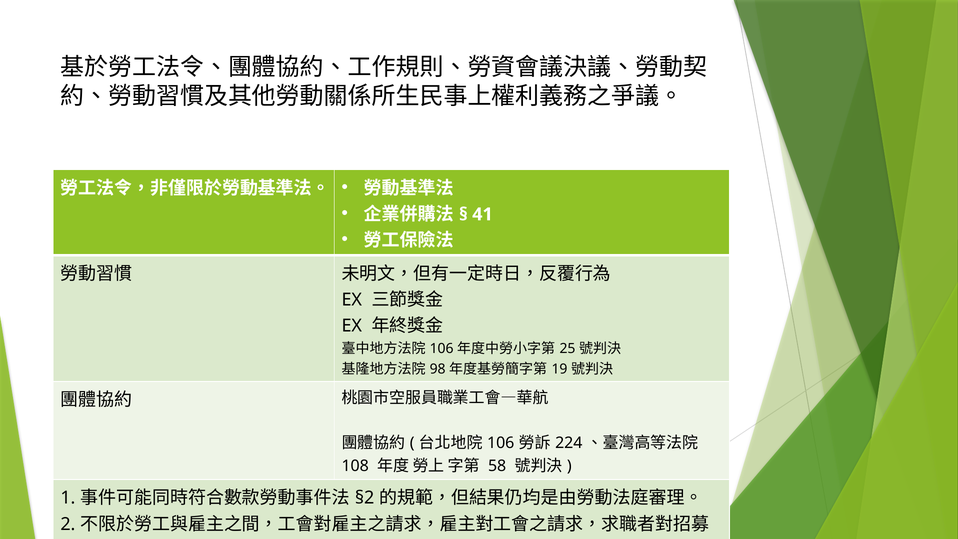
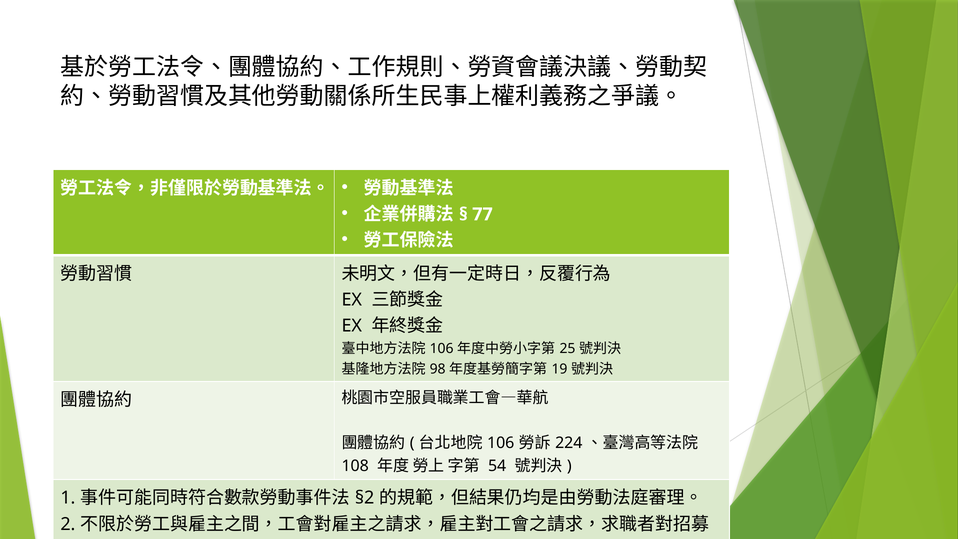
41: 41 -> 77 (483, 214)
58: 58 -> 54 (497, 466)
